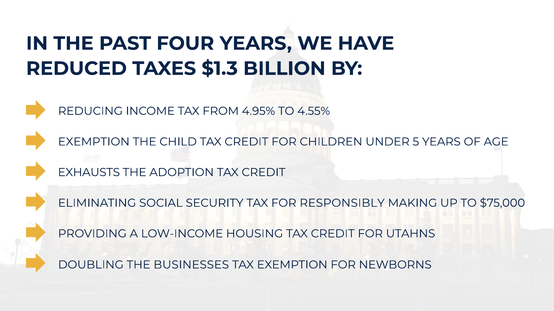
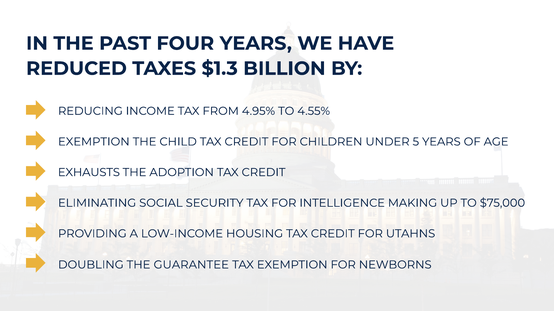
RESPONSIBLY: RESPONSIBLY -> INTELLIGENCE (342, 203)
BUSINESSES: BUSINESSES -> GUARANTEE (191, 265)
